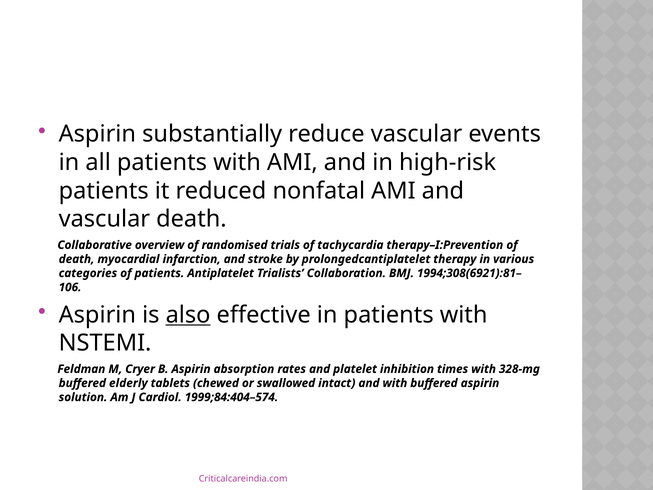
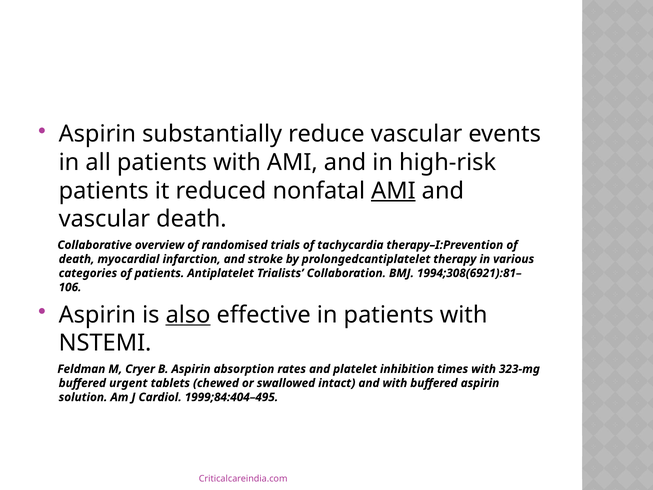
AMI underline: none -> present (393, 191)
328-mg: 328-mg -> 323-mg (519, 369)
elderly: elderly -> urgent (128, 383)
1999;84:404–574: 1999;84:404–574 -> 1999;84:404–495 (231, 397)
